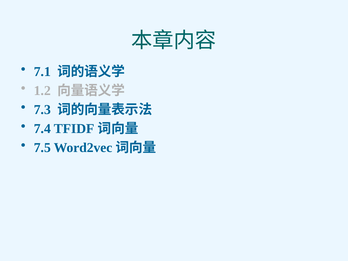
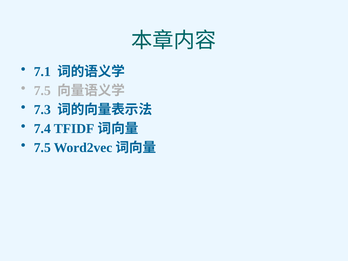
1.2: 1.2 -> 7.5 (42, 91)
